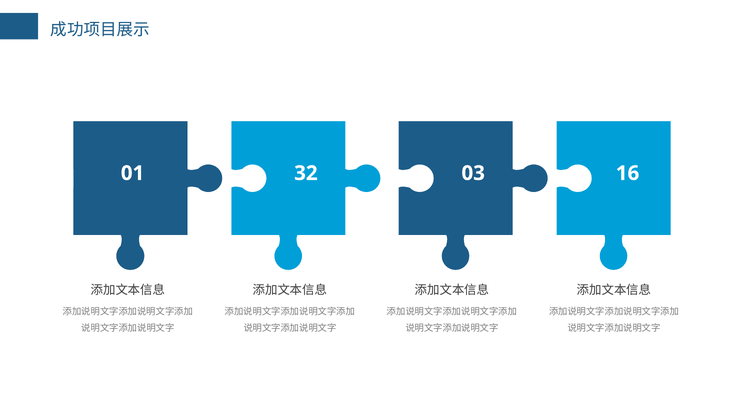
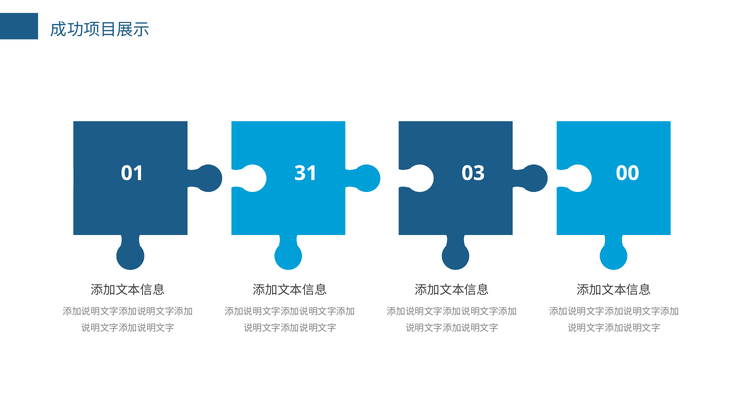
32: 32 -> 31 (306, 173)
16: 16 -> 00 (628, 173)
